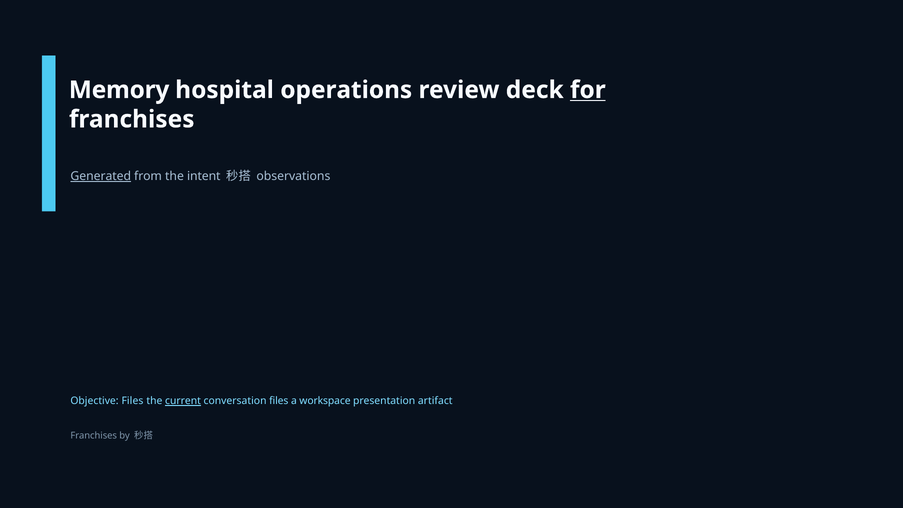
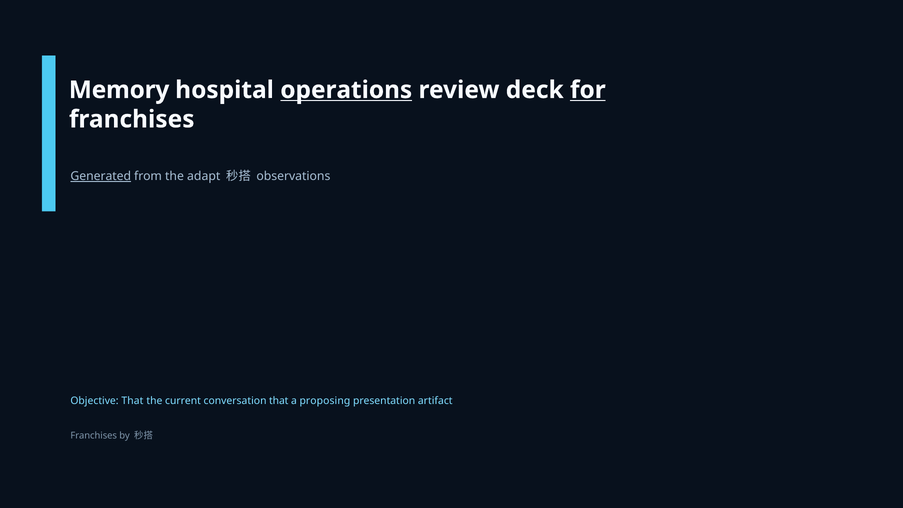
operations underline: none -> present (346, 90)
intent: intent -> adapt (204, 176)
Objective Files: Files -> That (132, 401)
current underline: present -> none (183, 401)
conversation files: files -> that (279, 401)
workspace: workspace -> proposing (325, 401)
